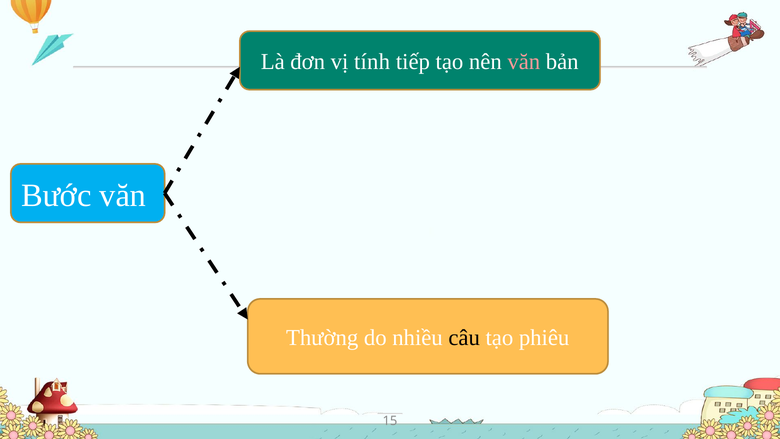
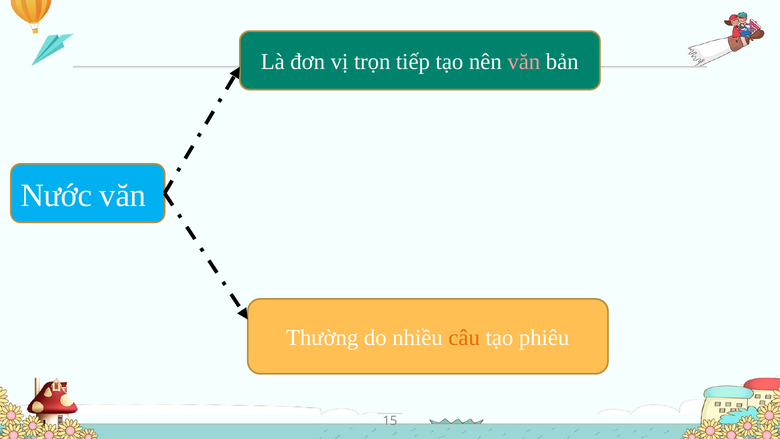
tính: tính -> trọn (372, 62)
Bước: Bước -> Nước (56, 195)
câu colour: black -> orange (464, 338)
